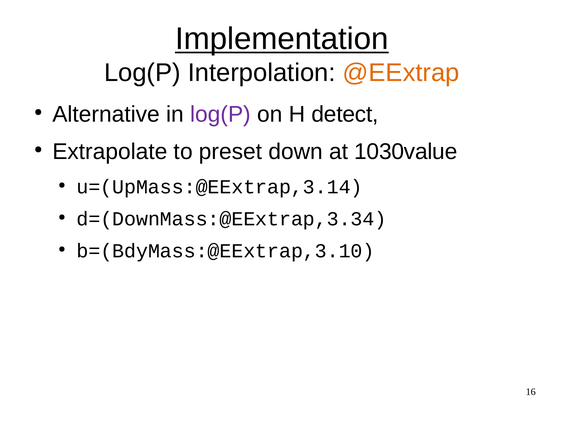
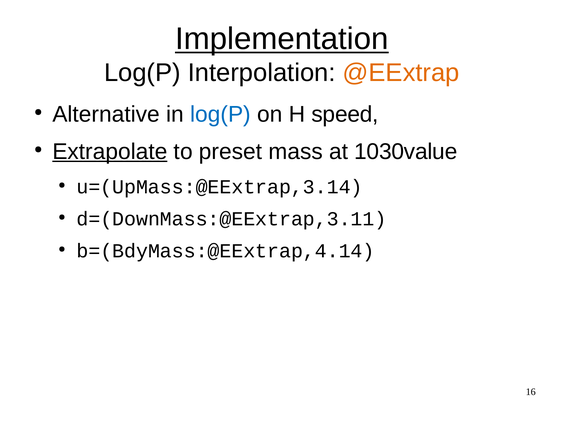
log(P colour: purple -> blue (220, 114)
detect: detect -> speed (345, 114)
Extrapolate underline: none -> present (110, 152)
down: down -> mass (296, 152)
d=(DownMass:@EExtrap,3.34: d=(DownMass:@EExtrap,3.34 -> d=(DownMass:@EExtrap,3.11 (231, 219)
b=(BdyMass:@EExtrap,3.10: b=(BdyMass:@EExtrap,3.10 -> b=(BdyMass:@EExtrap,4.14 (226, 251)
